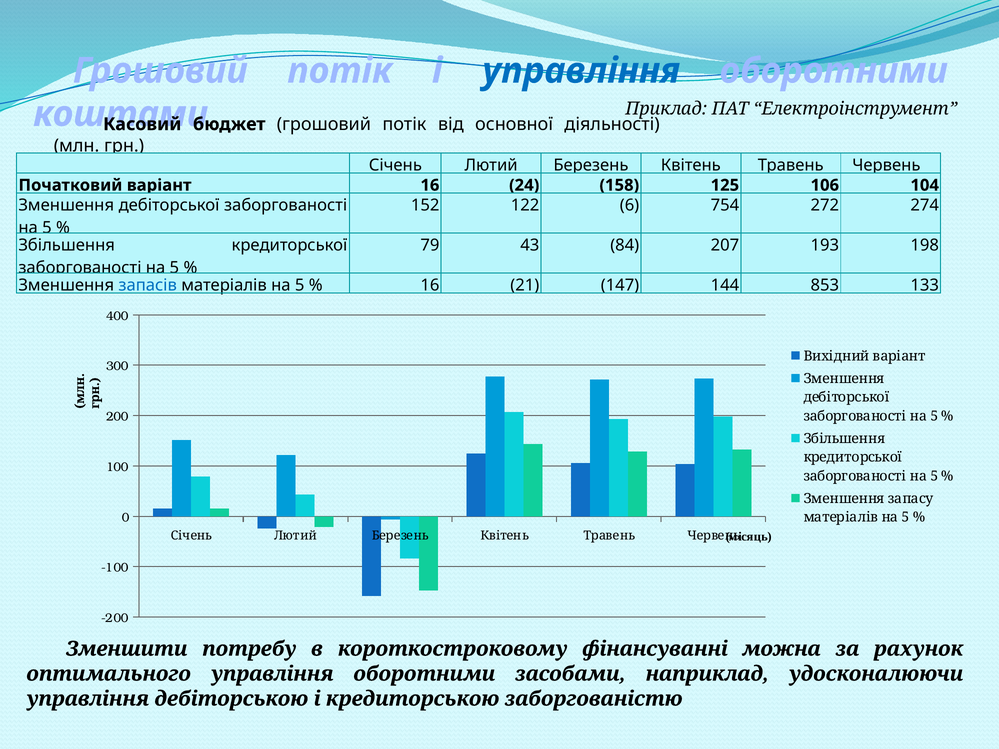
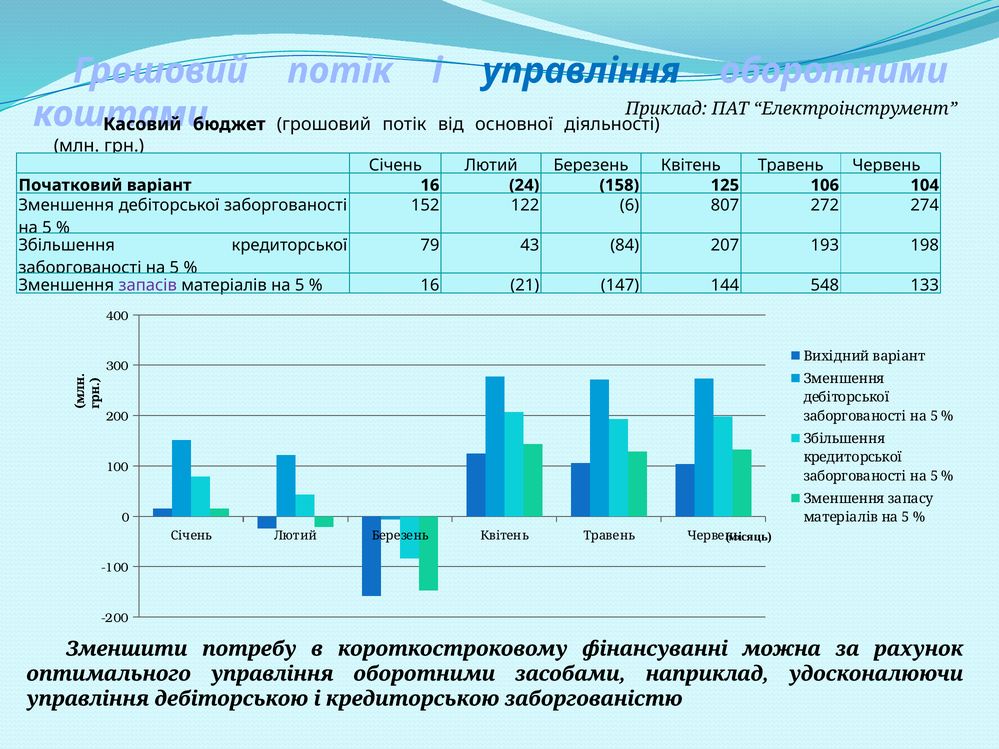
754: 754 -> 807 (725, 205)
запасів colour: blue -> purple (148, 285)
853: 853 -> 548 (825, 285)
